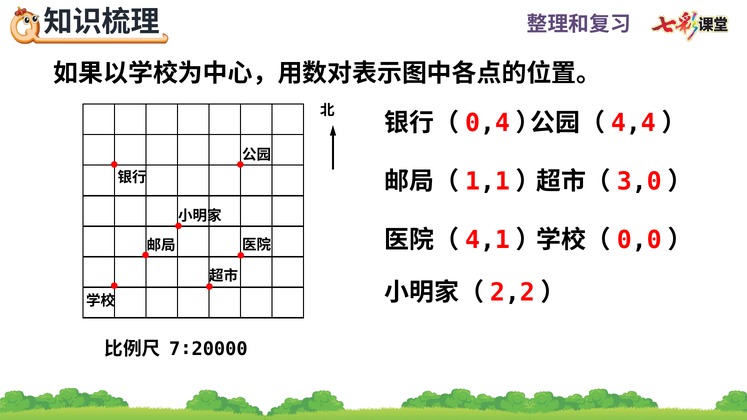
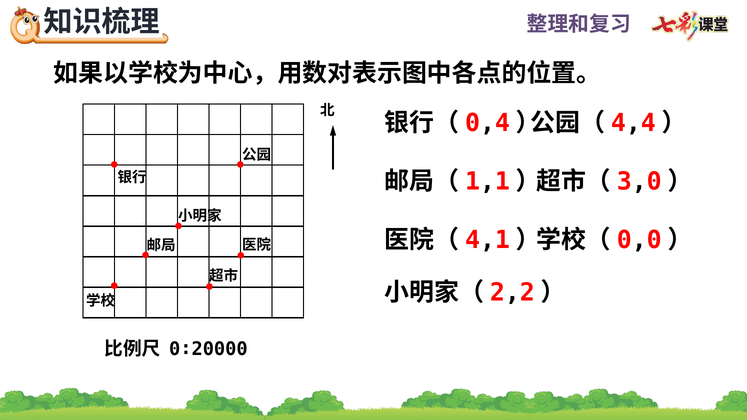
7∶20000: 7∶20000 -> 0∶20000 (208, 349)
